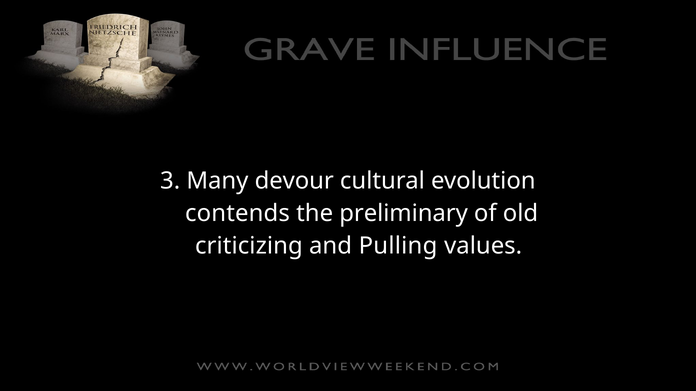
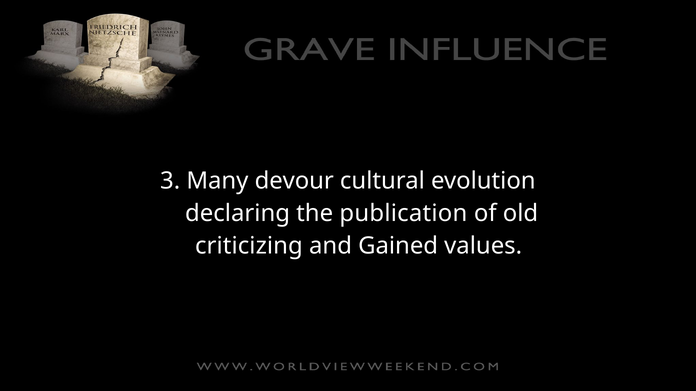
contends: contends -> declaring (238, 213)
preliminary: preliminary -> publication (403, 213)
Pulling: Pulling -> Gained (398, 246)
